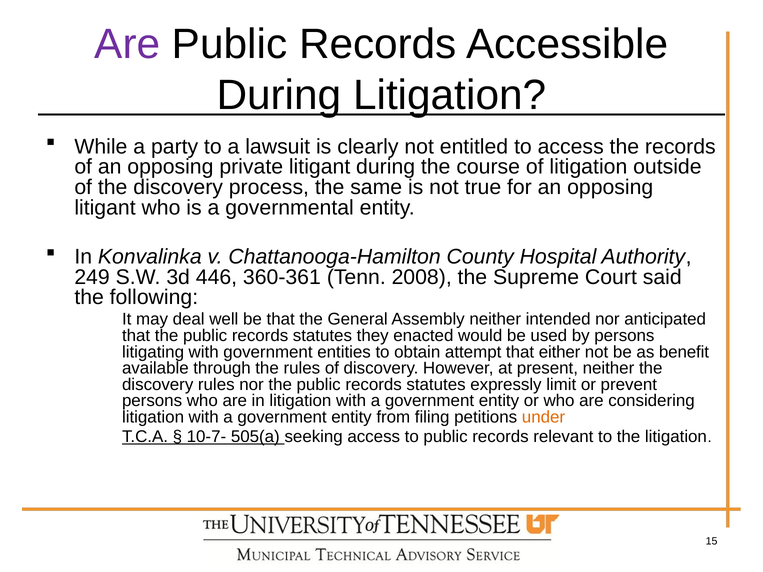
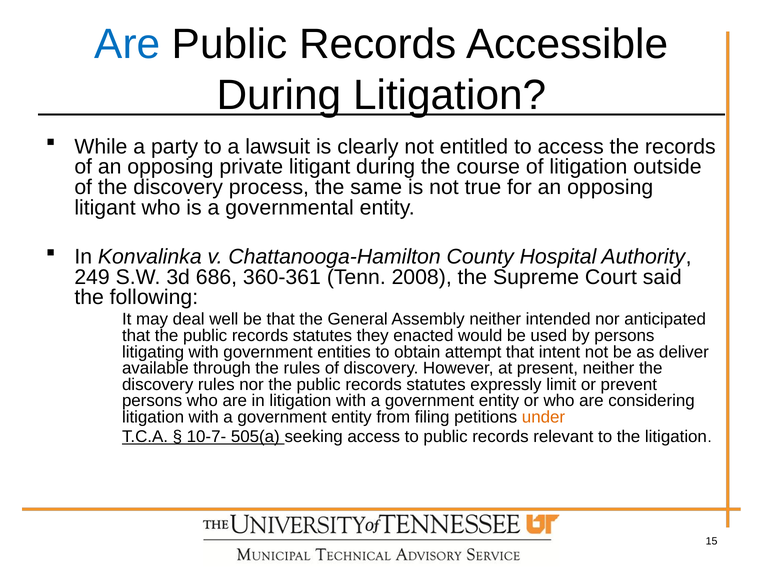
Are colour: purple -> blue (127, 44)
446: 446 -> 686 (216, 277)
either: either -> intent (559, 352)
benefit: benefit -> deliver (684, 352)
